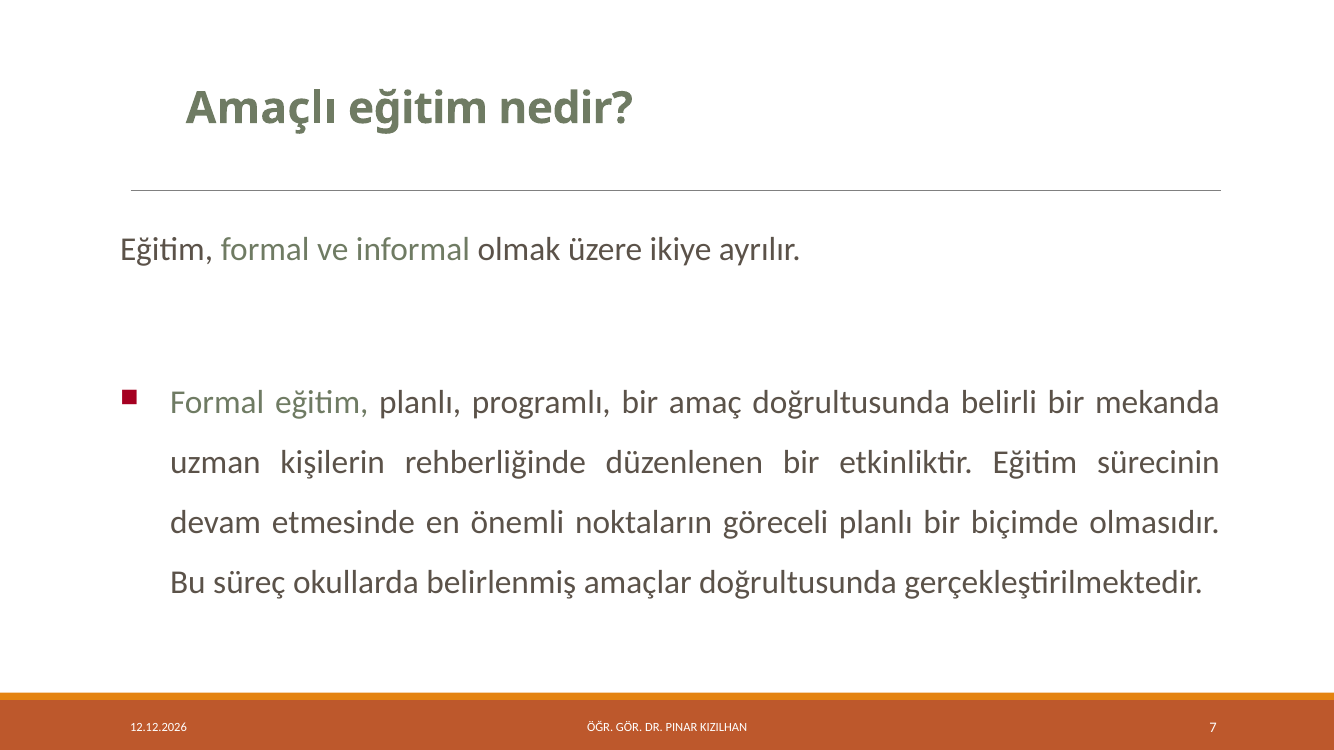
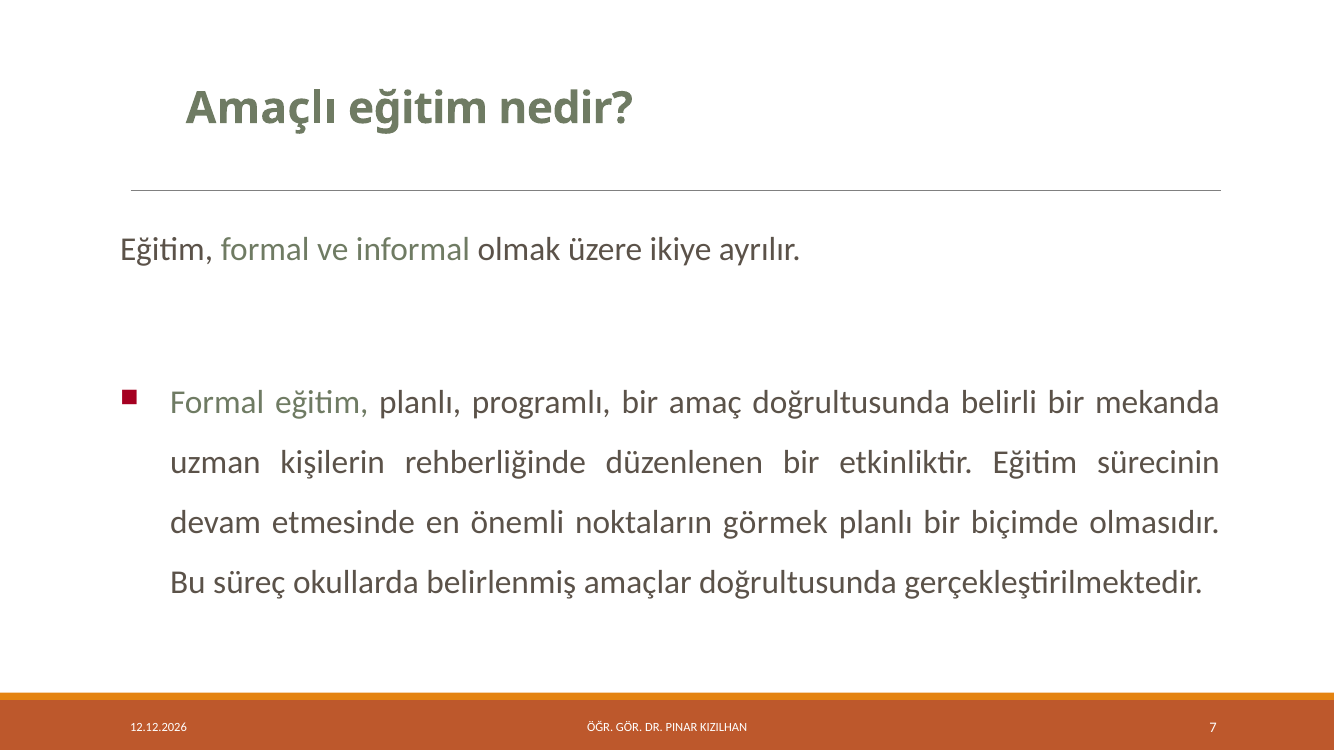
göreceli: göreceli -> görmek (775, 523)
